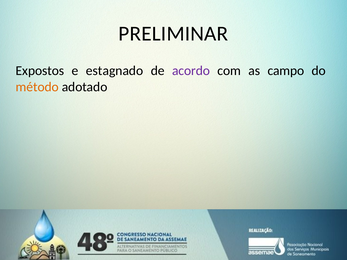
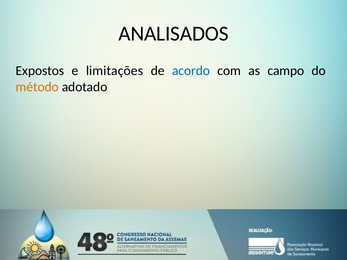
PRELIMINAR: PRELIMINAR -> ANALISADOS (173, 34)
estagnado: estagnado -> limitações (115, 71)
acordo colour: purple -> blue (191, 71)
